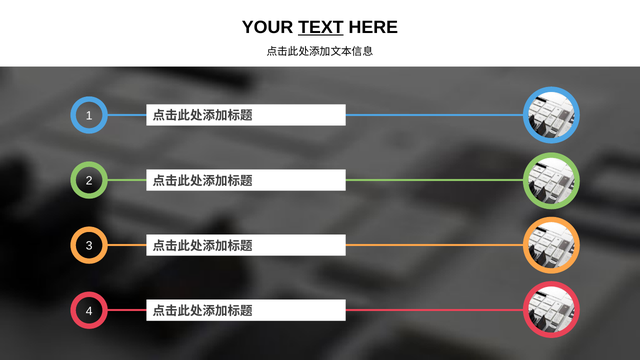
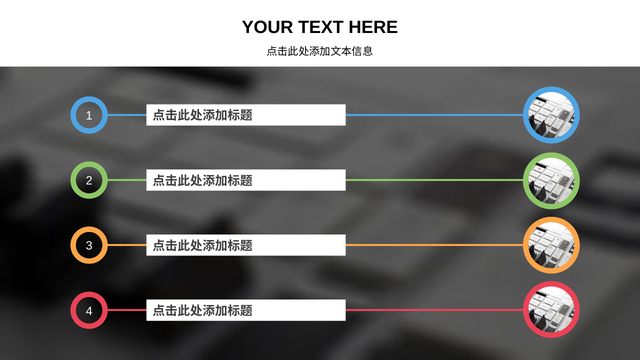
TEXT underline: present -> none (321, 28)
